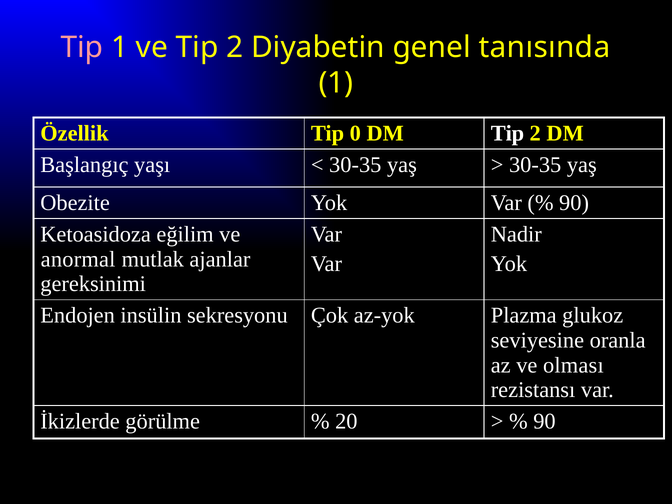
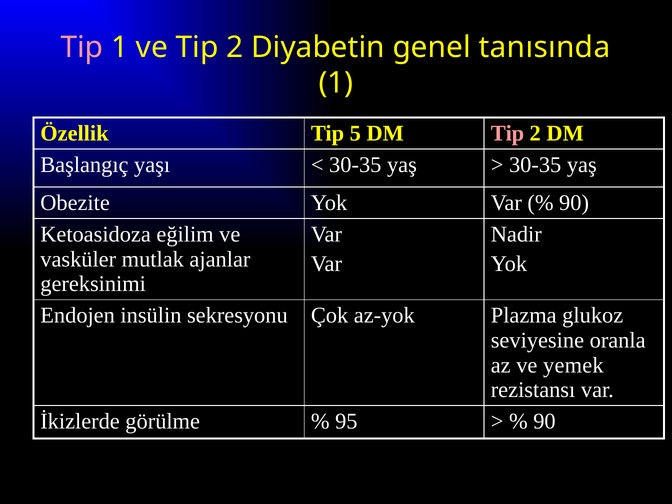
0: 0 -> 5 (355, 134)
Tip colour: white -> pink (508, 134)
anormal: anormal -> vasküler (78, 259)
olması: olması -> yemek (573, 365)
20: 20 -> 95 (346, 421)
